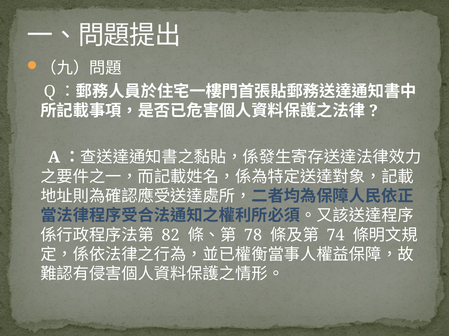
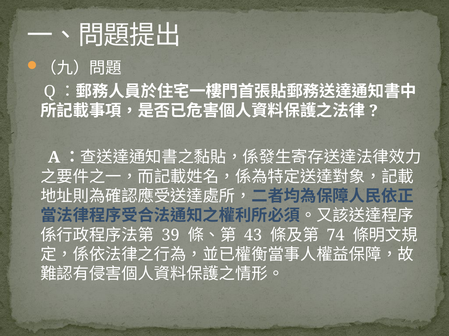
82: 82 -> 39 (171, 236)
78: 78 -> 43 (253, 236)
